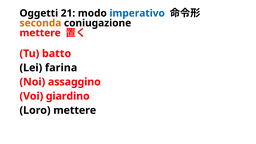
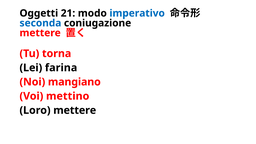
seconda colour: orange -> blue (40, 23)
batto: batto -> torna (57, 54)
assaggino: assaggino -> mangiano (74, 82)
giardino: giardino -> mettino (68, 96)
